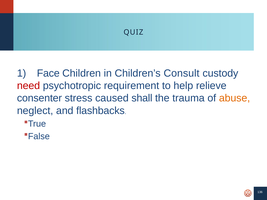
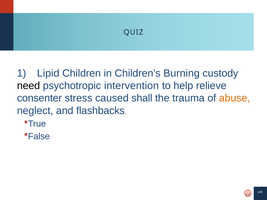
Face: Face -> Lipid (48, 73)
Consult: Consult -> Burning (182, 73)
need colour: red -> black (28, 86)
requirement: requirement -> intervention (131, 86)
